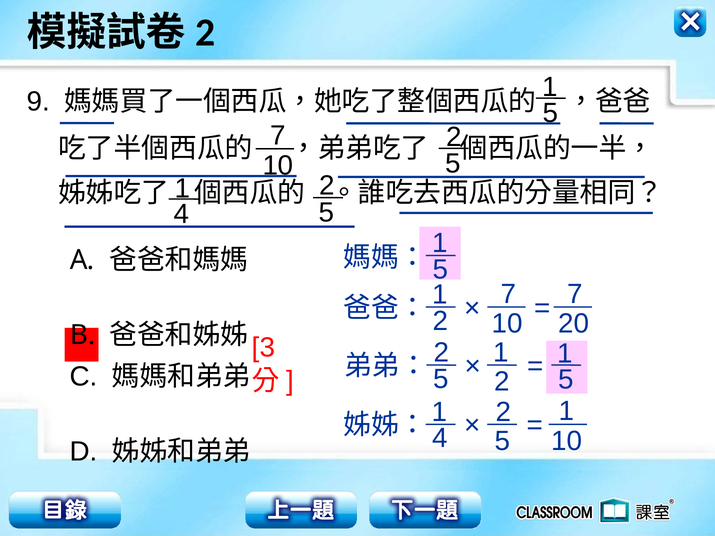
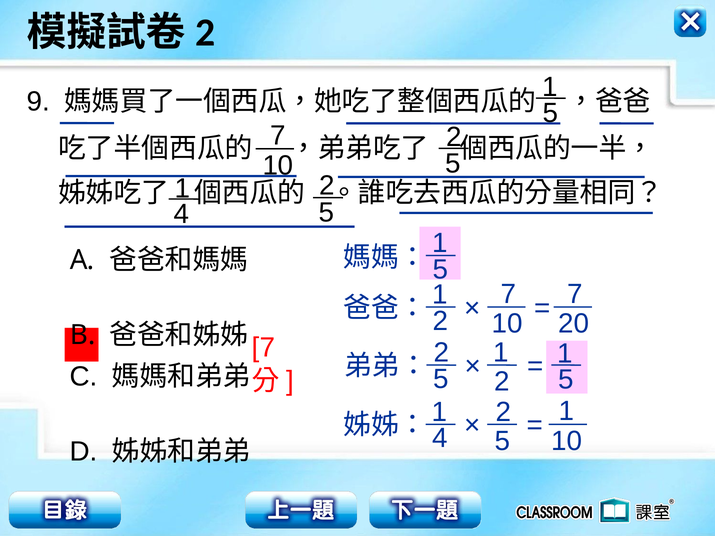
3: 3 -> 7 (264, 348)
